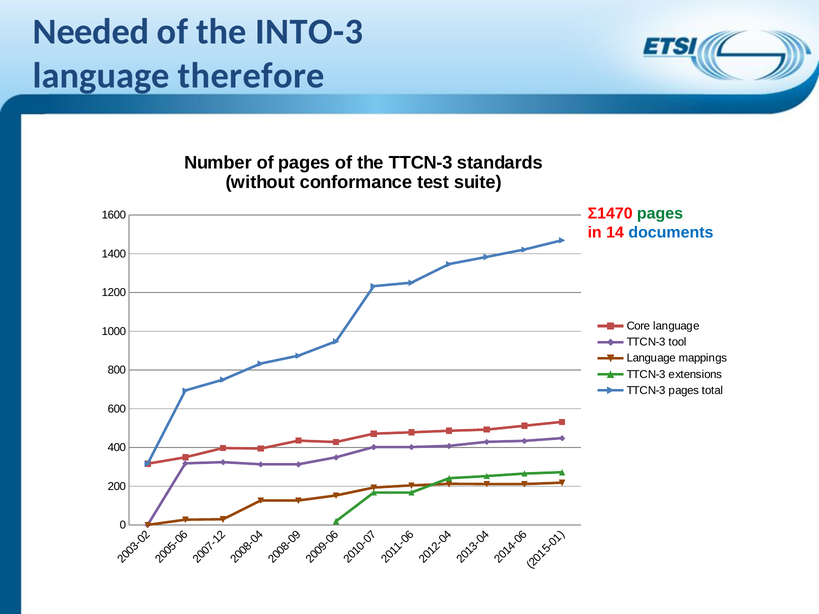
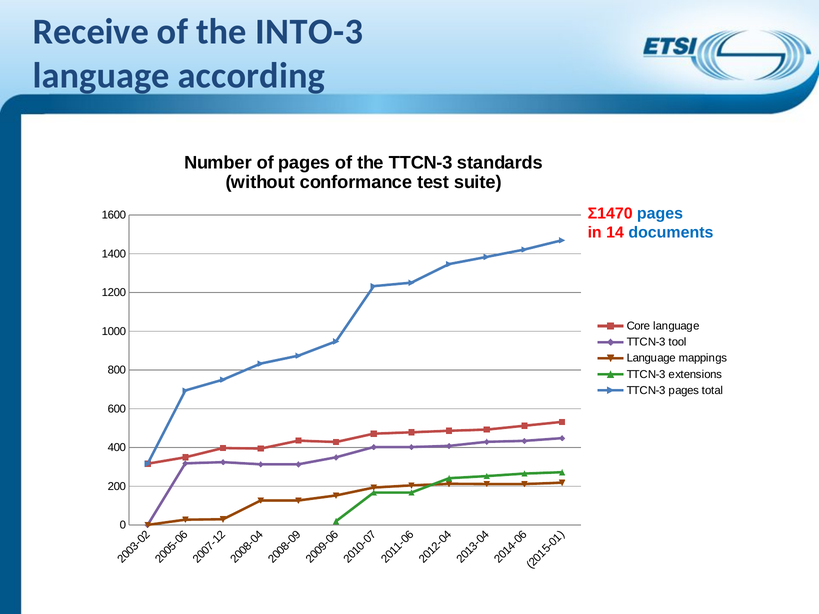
Needed: Needed -> Receive (91, 32)
therefore: therefore -> according (251, 76)
pages colour: green -> blue (660, 214)
